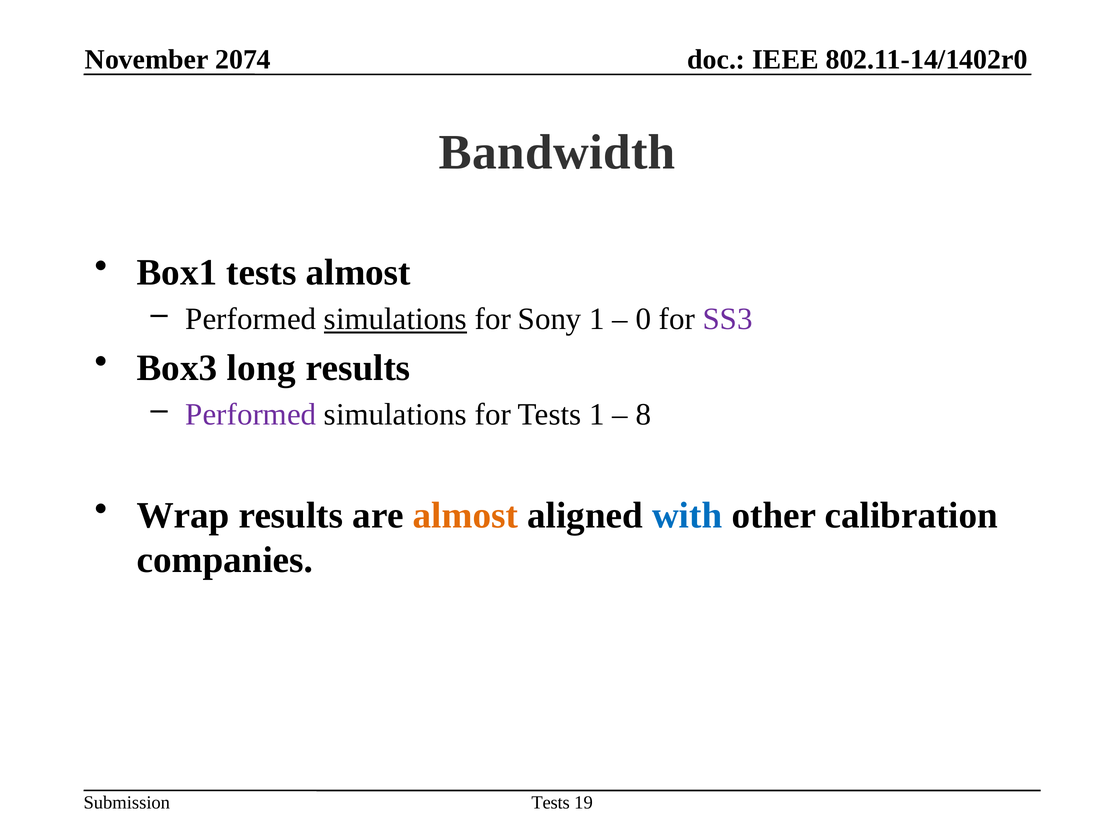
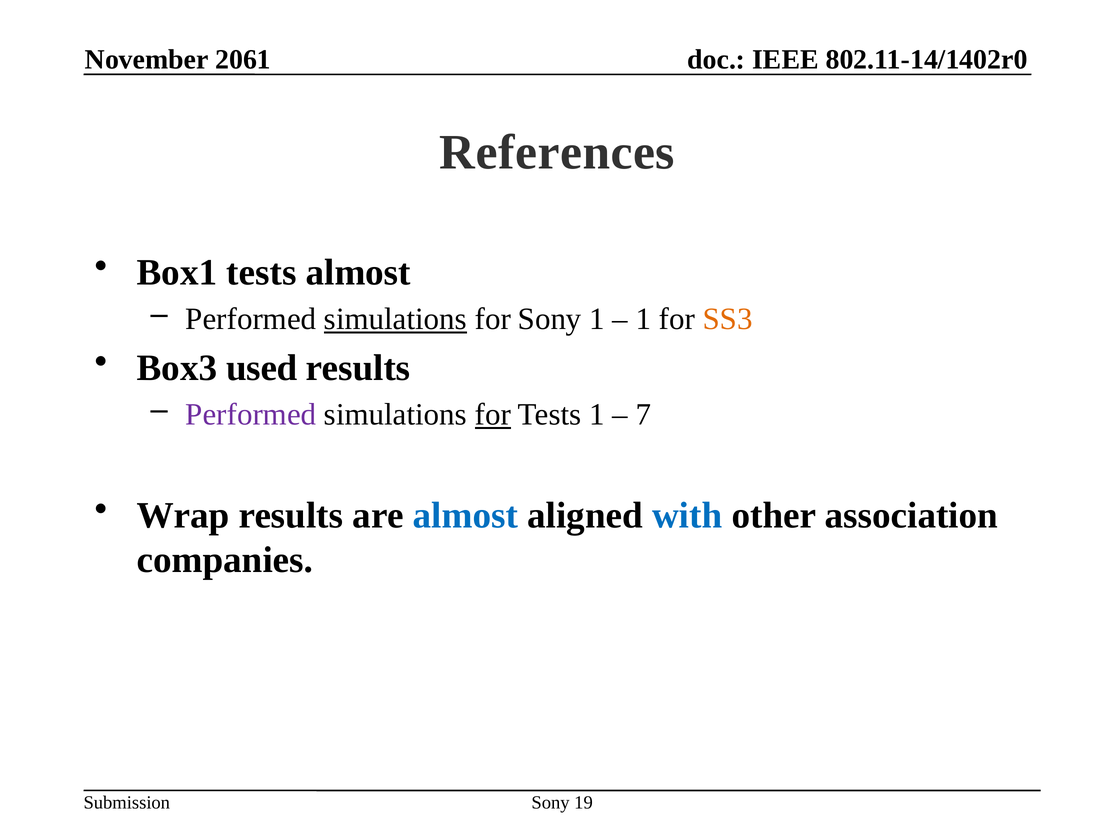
2074: 2074 -> 2061 (243, 60)
Bandwidth: Bandwidth -> References (557, 152)
0: 0 -> 1 (643, 319)
SS3 colour: purple -> orange (728, 319)
long: long -> used (262, 367)
for underline: none -> present (493, 414)
8: 8 -> 7 (643, 414)
almost colour: orange -> blue (465, 515)
calibration: calibration -> association (911, 515)
Tests: Tests -> Sony (551, 802)
